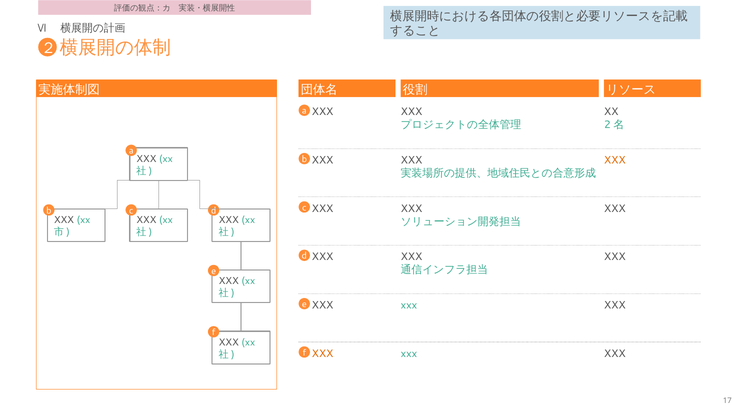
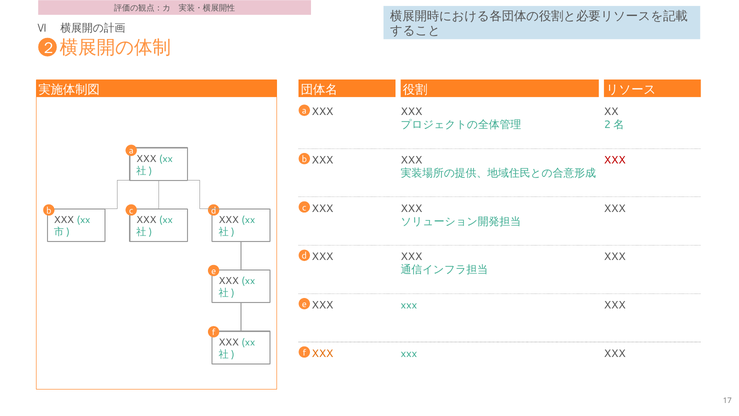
XXX colour: orange -> red (615, 160)
